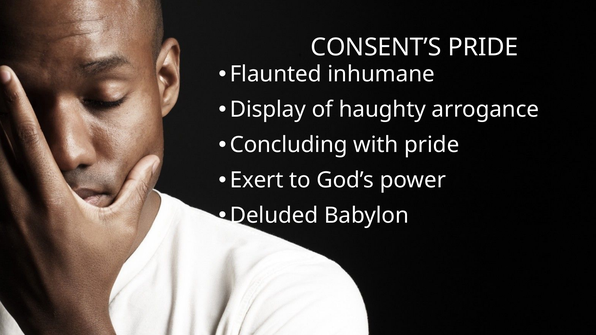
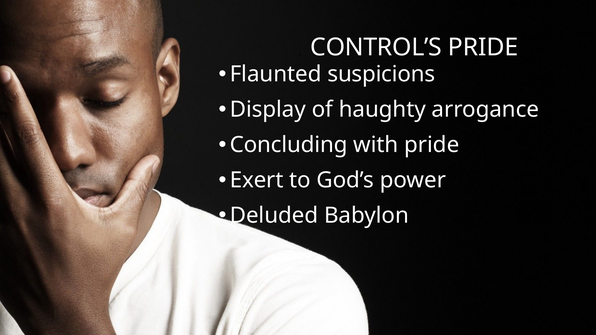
CONSENT’S: CONSENT’S -> CONTROL’S (376, 47)
inhumane: inhumane -> suspicions (381, 74)
